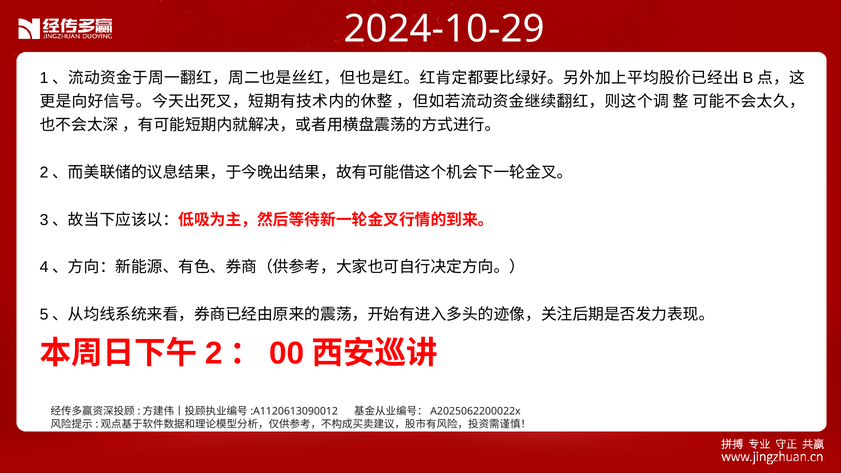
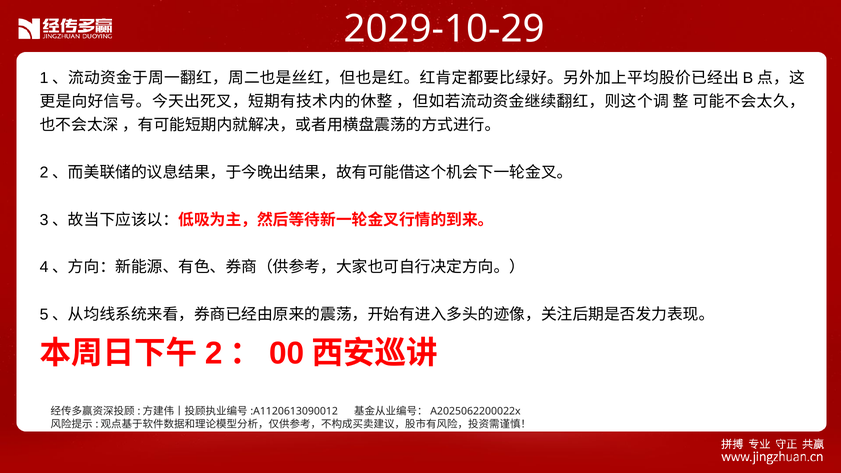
2024-10-29: 2024-10-29 -> 2029-10-29 (444, 29)
